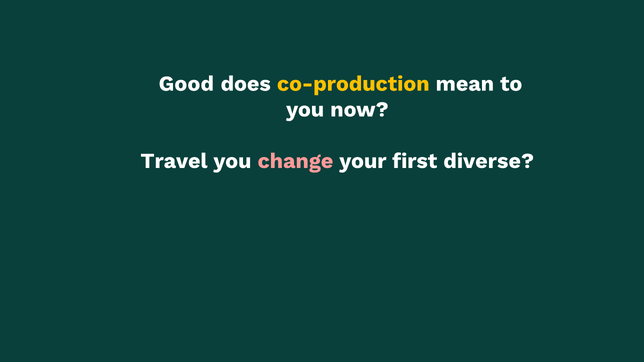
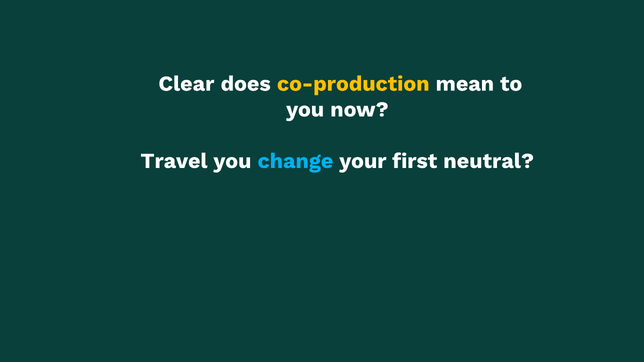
Good: Good -> Clear (186, 84)
change colour: pink -> light blue (295, 161)
diverse: diverse -> neutral (489, 161)
